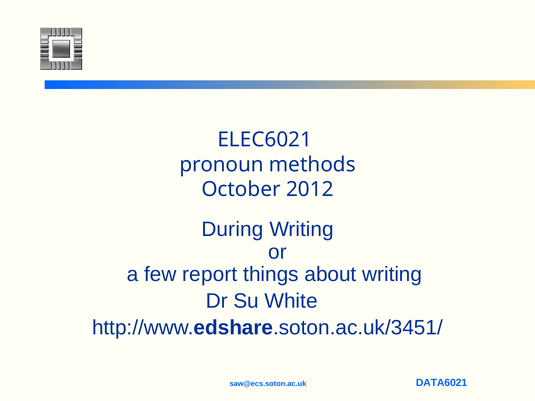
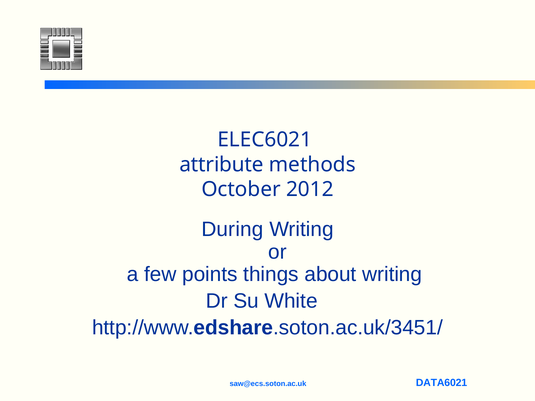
pronoun: pronoun -> attribute (222, 165)
report: report -> points (210, 275)
